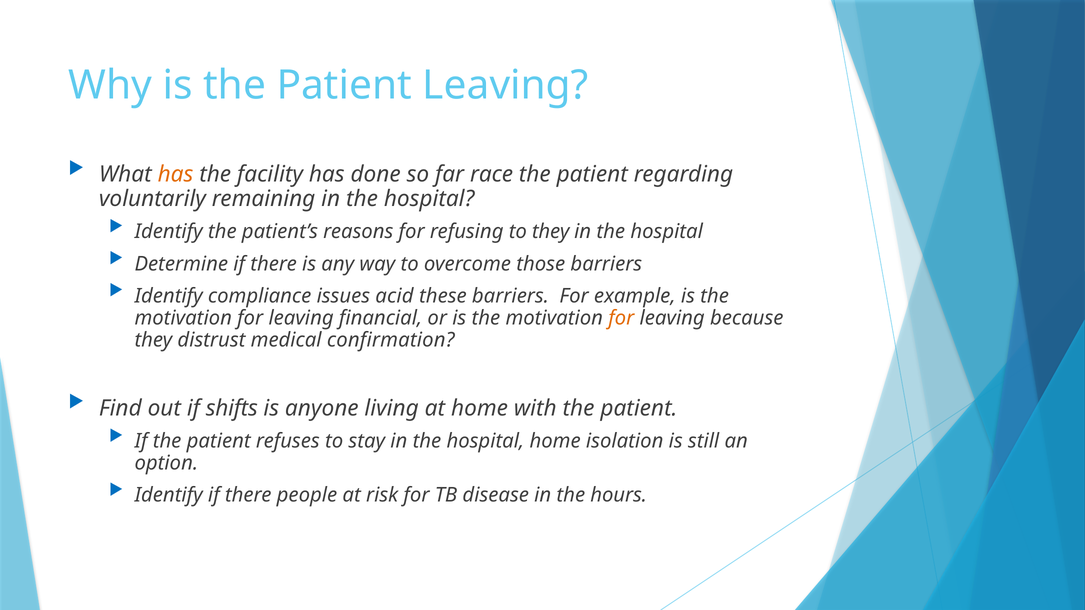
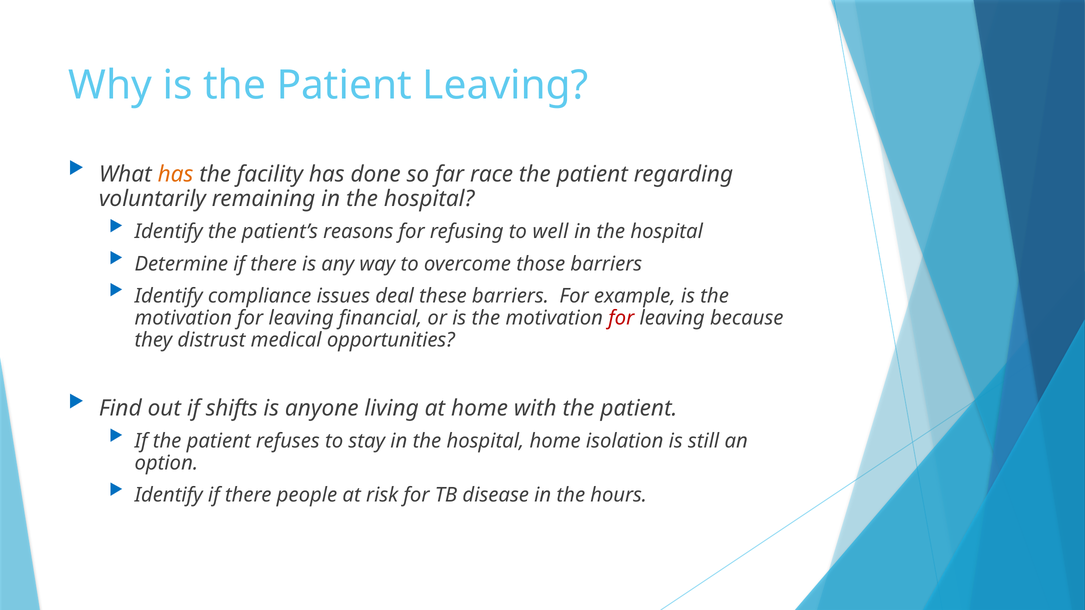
to they: they -> well (550, 232)
acid: acid -> deal (395, 296)
for colour: orange -> red (621, 318)
confirmation: confirmation -> opportunities (391, 340)
